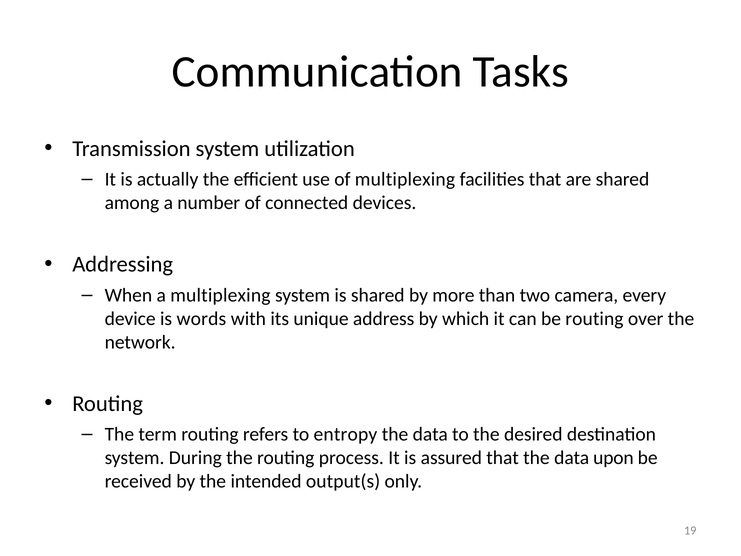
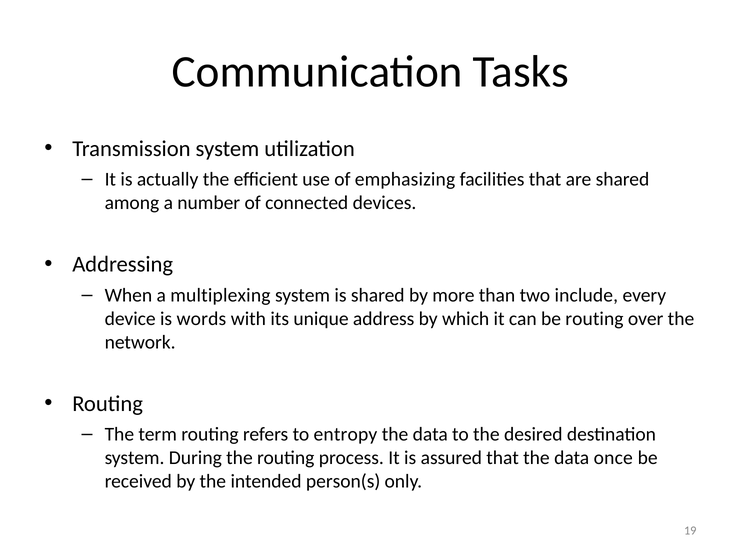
of multiplexing: multiplexing -> emphasizing (405, 179)
camera: camera -> include (586, 295)
upon: upon -> once (613, 458)
output(s: output(s -> person(s (343, 481)
